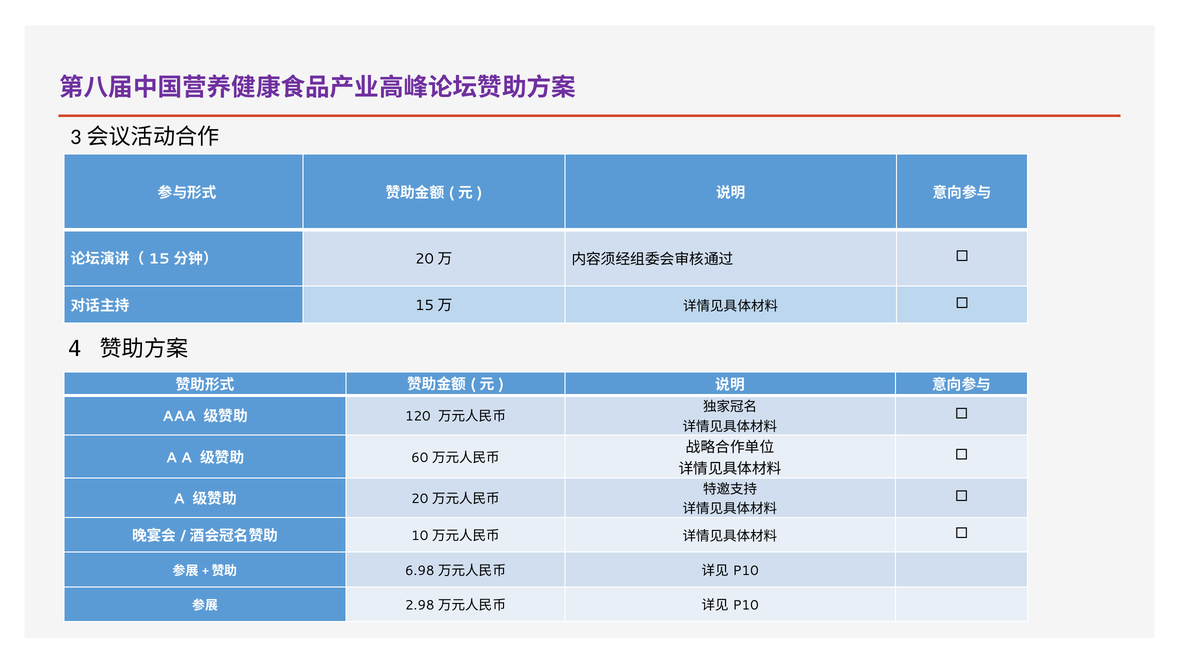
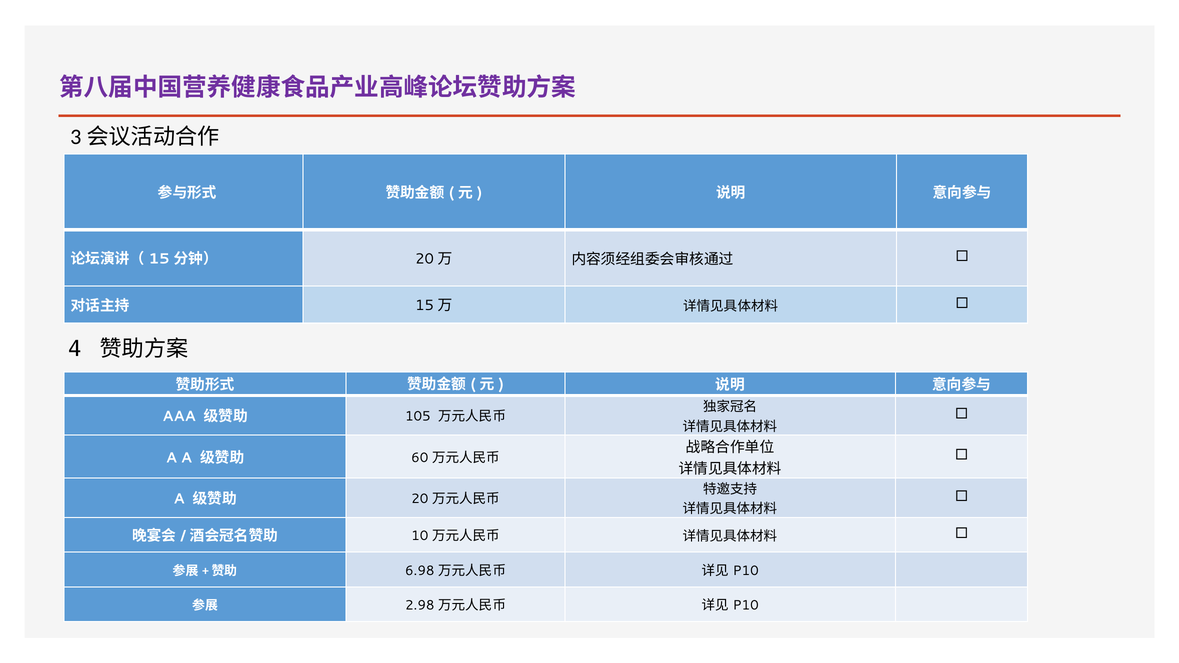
120: 120 -> 105 (418, 417)
